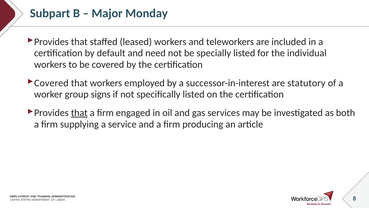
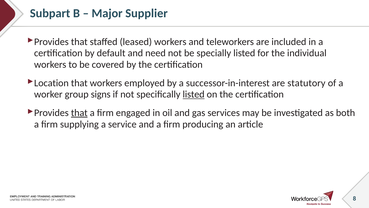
Monday: Monday -> Supplier (147, 13)
Covered: Covered -> Location (51, 83)
listed underline: none -> present (194, 94)
